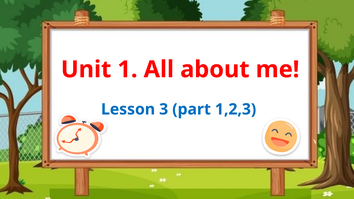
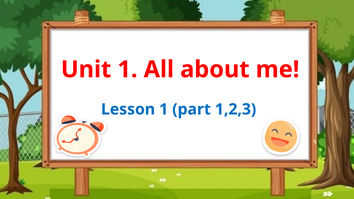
3: 3 -> 1 (164, 109)
